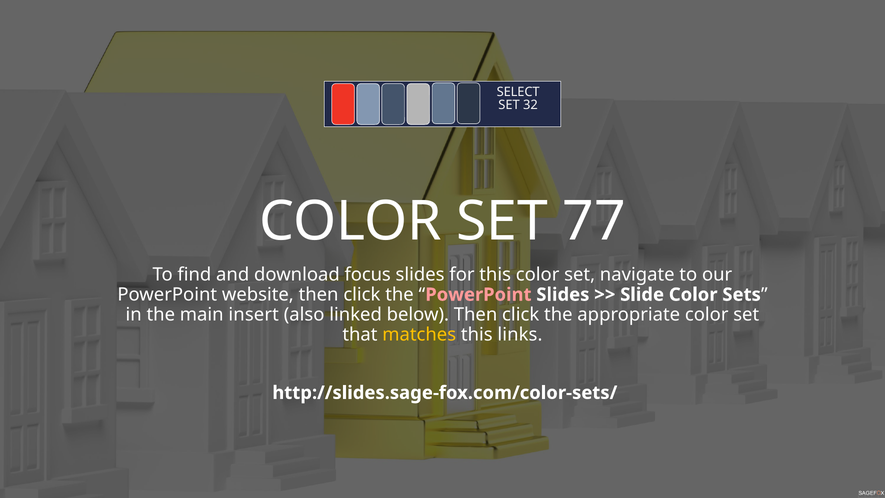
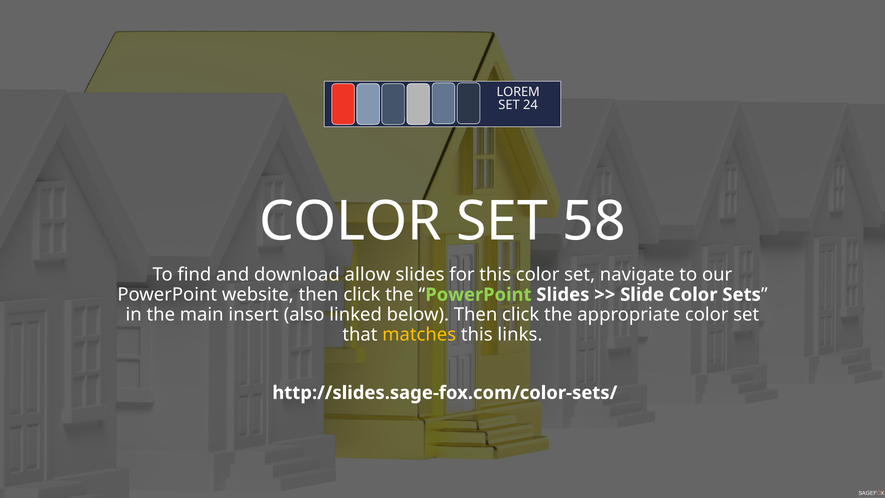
SELECT: SELECT -> LOREM (518, 92)
32: 32 -> 24 (530, 105)
77: 77 -> 58 (594, 221)
focus: focus -> allow (368, 275)
PowerPoint colour: pink -> light green (478, 295)
